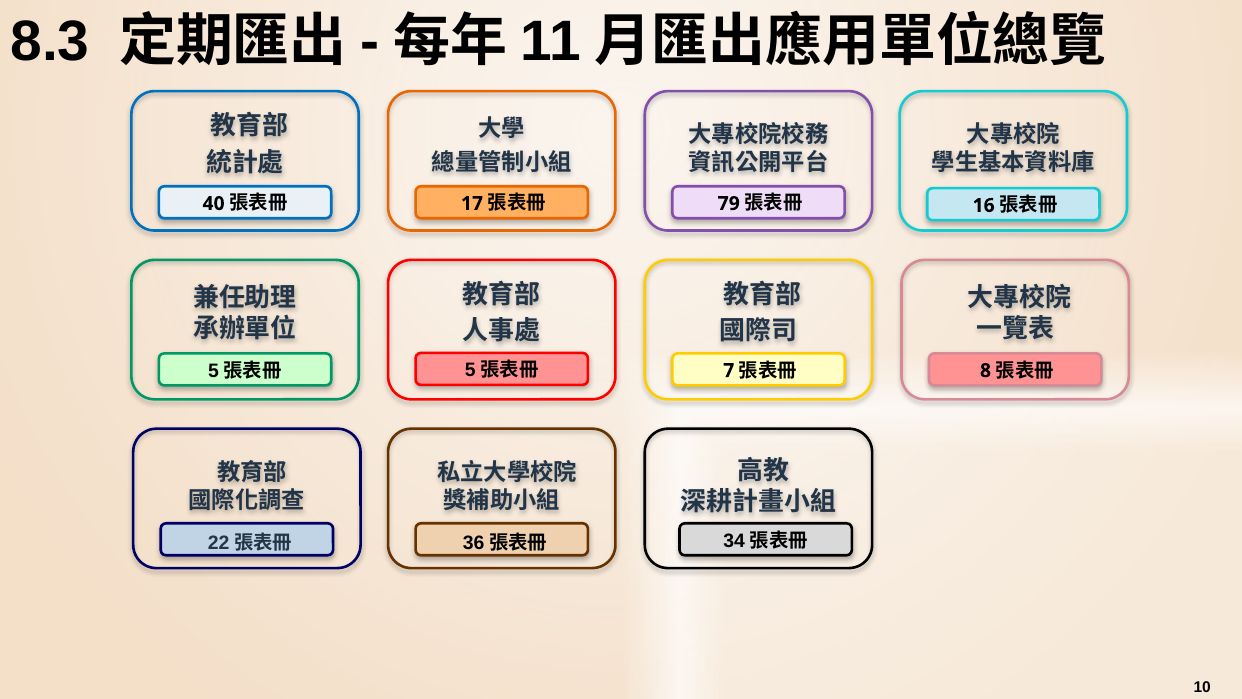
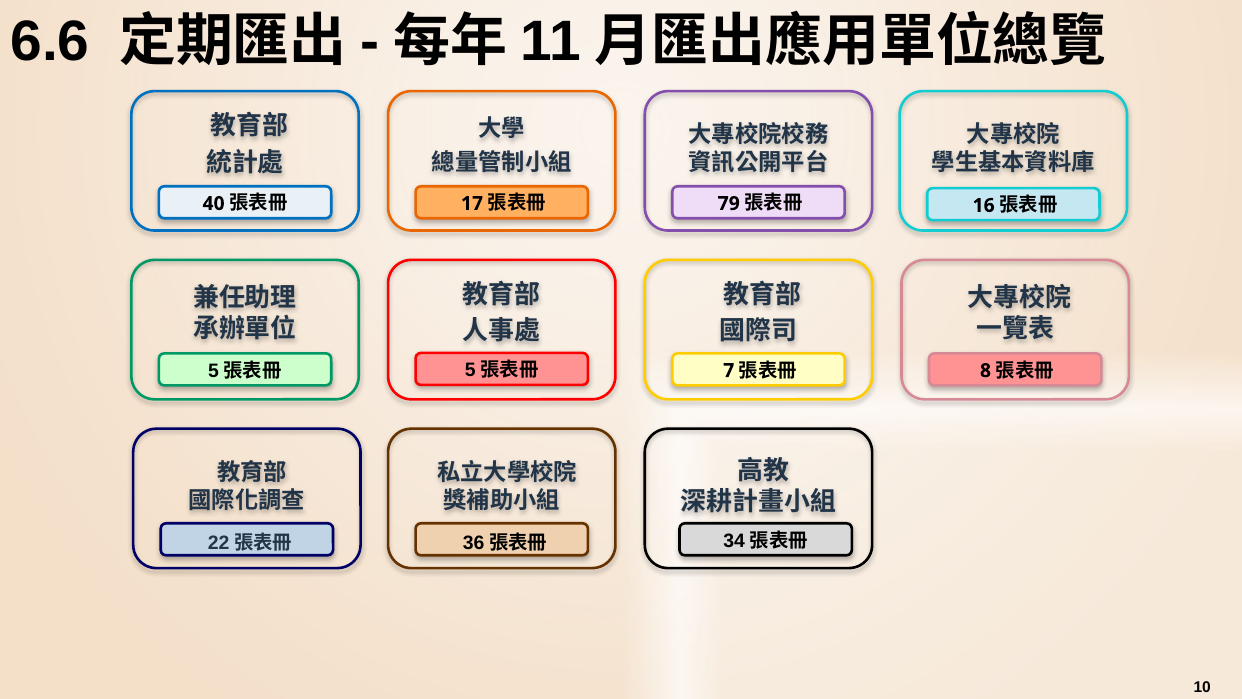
8.3: 8.3 -> 6.6 (50, 41)
